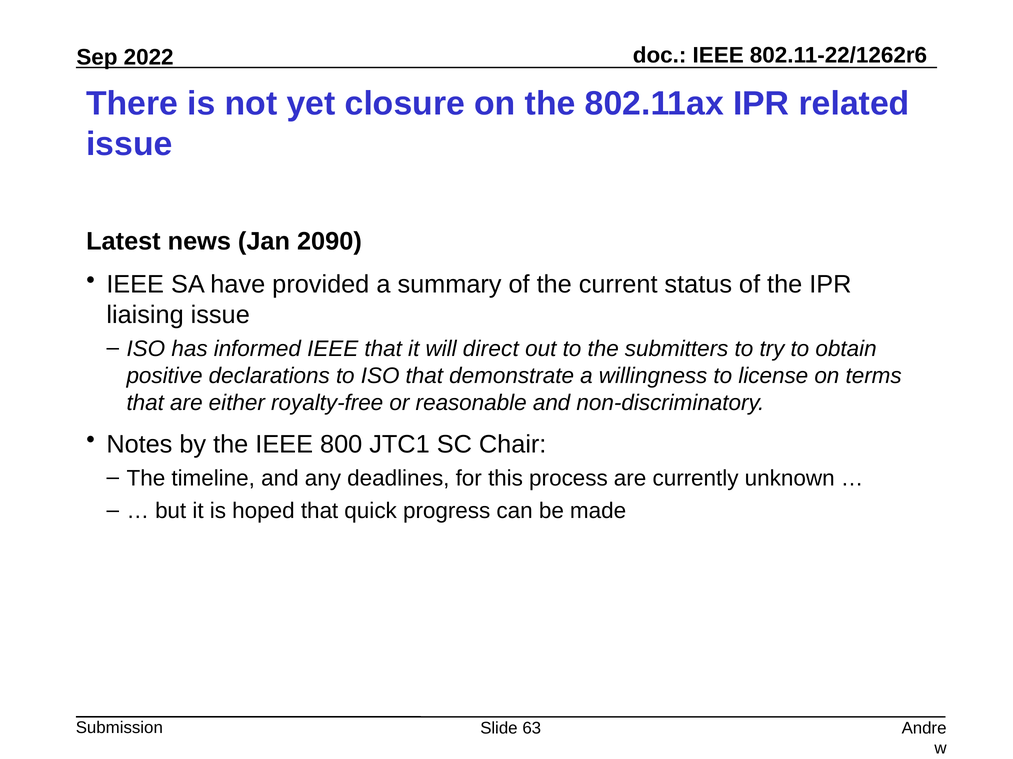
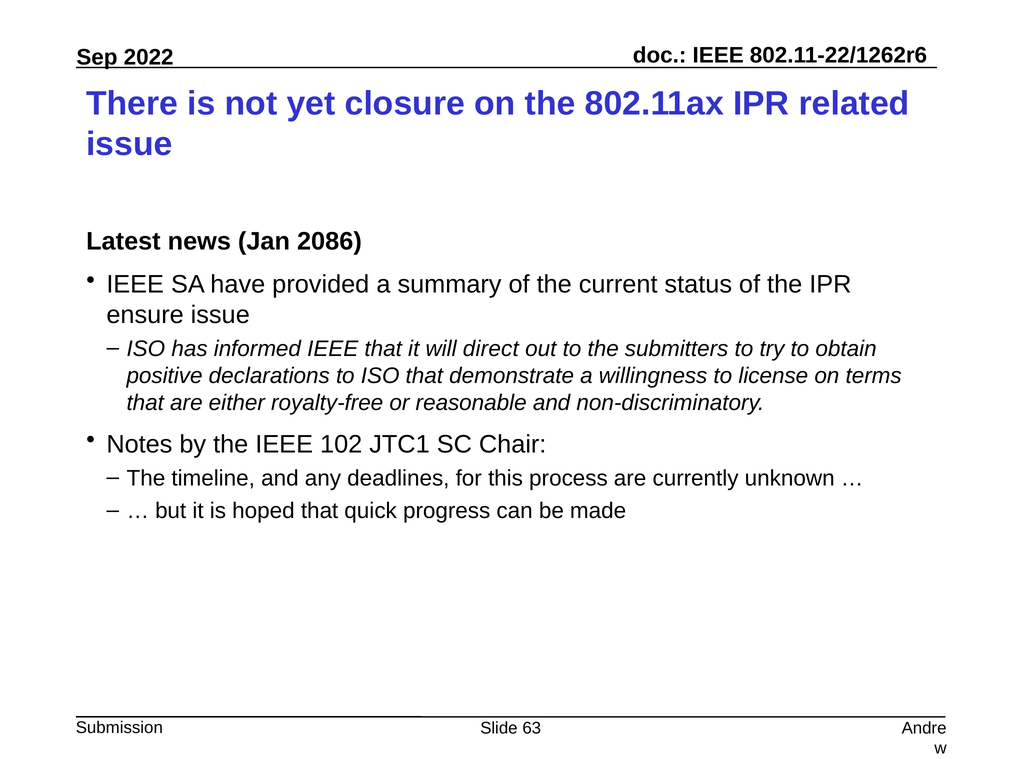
2090: 2090 -> 2086 (329, 242)
liaising: liaising -> ensure (145, 315)
800: 800 -> 102 (341, 445)
